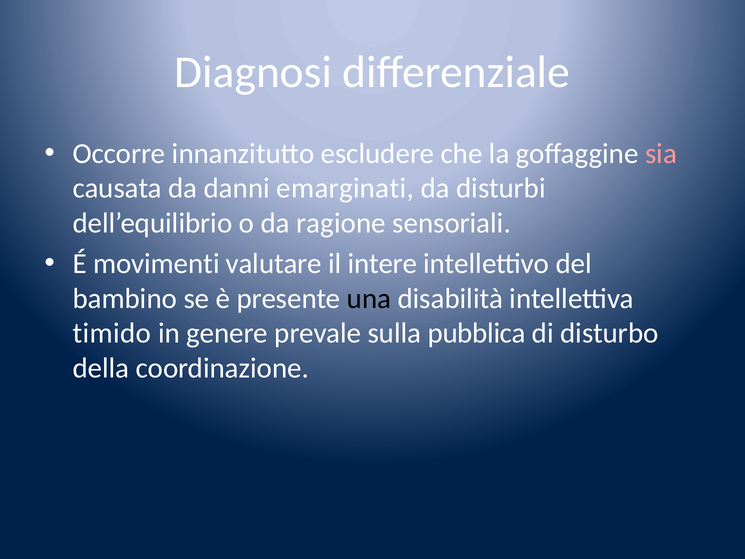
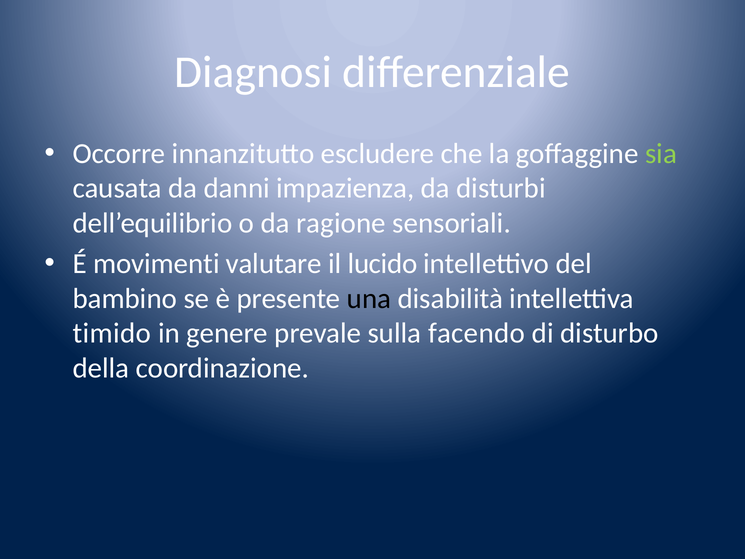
sia colour: pink -> light green (661, 154)
emarginati: emarginati -> impazienza (345, 188)
intere: intere -> lucido (383, 264)
pubblica: pubblica -> facendo (476, 333)
